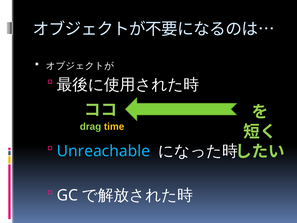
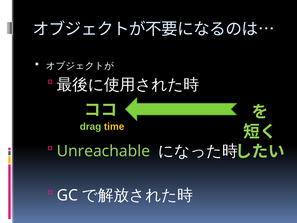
Unreachable colour: light blue -> light green (103, 151)
